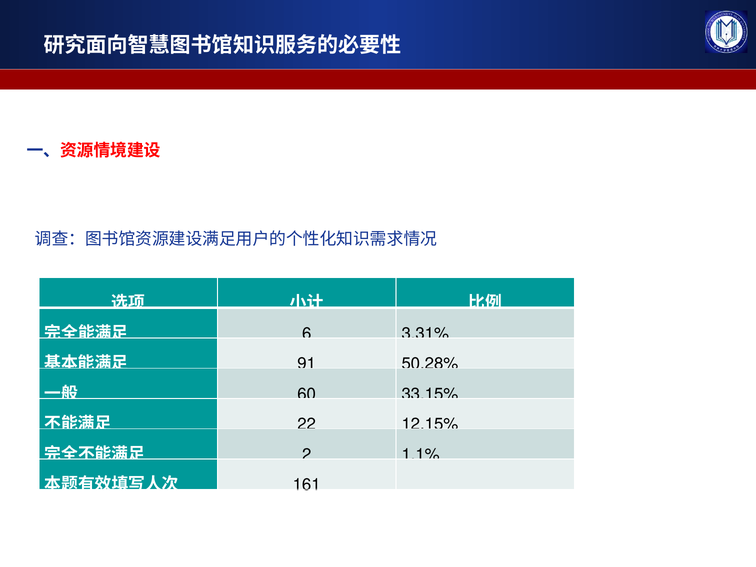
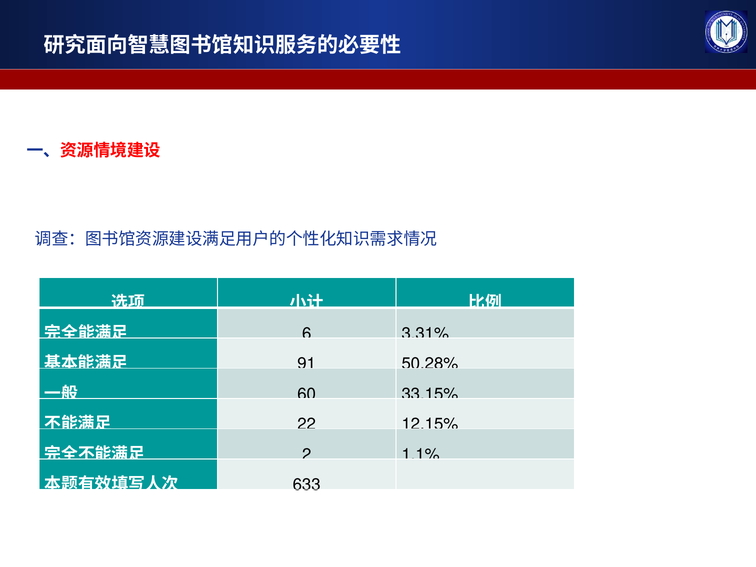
161: 161 -> 633 (307, 485)
